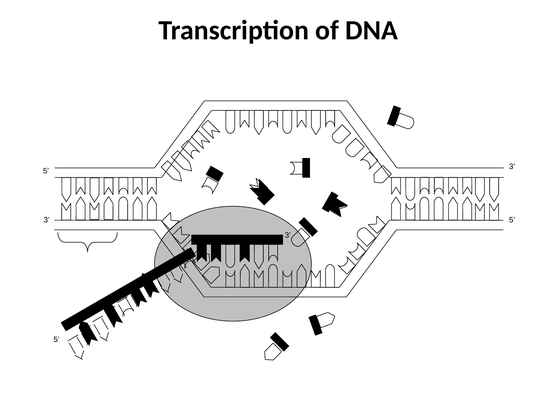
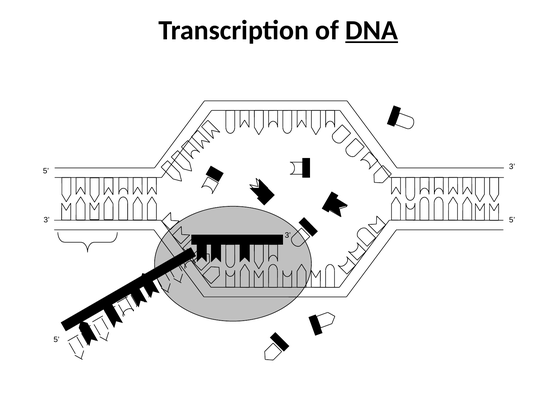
DNA underline: none -> present (372, 30)
